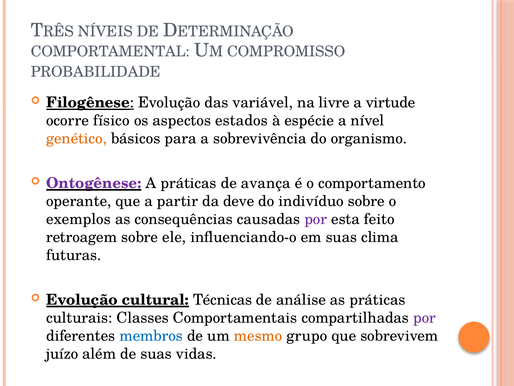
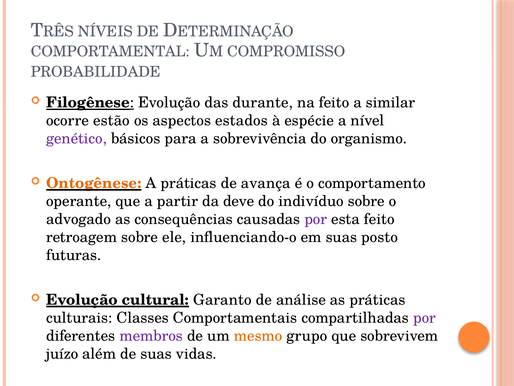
variável: variável -> durante (263, 103)
na livre: livre -> feito (334, 103)
virtude: virtude -> similar (390, 103)
físico: físico -> estão (111, 121)
genético colour: orange -> purple (77, 139)
Ontogênese colour: purple -> orange (94, 183)
exemplos: exemplos -> advogado (79, 219)
clima: clima -> posto (380, 237)
Técnicas: Técnicas -> Garanto (222, 300)
membros colour: blue -> purple (151, 336)
